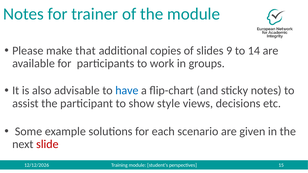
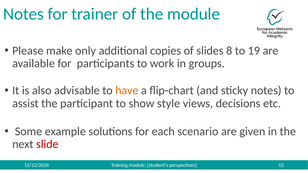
that: that -> only (86, 51)
9: 9 -> 8 (229, 51)
14: 14 -> 19 (254, 51)
have colour: blue -> orange (127, 91)
